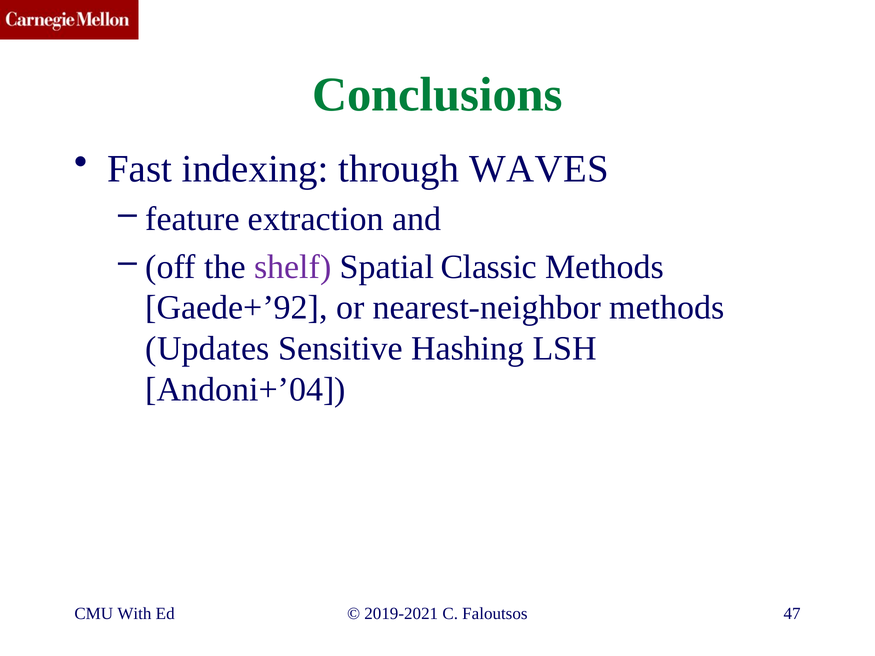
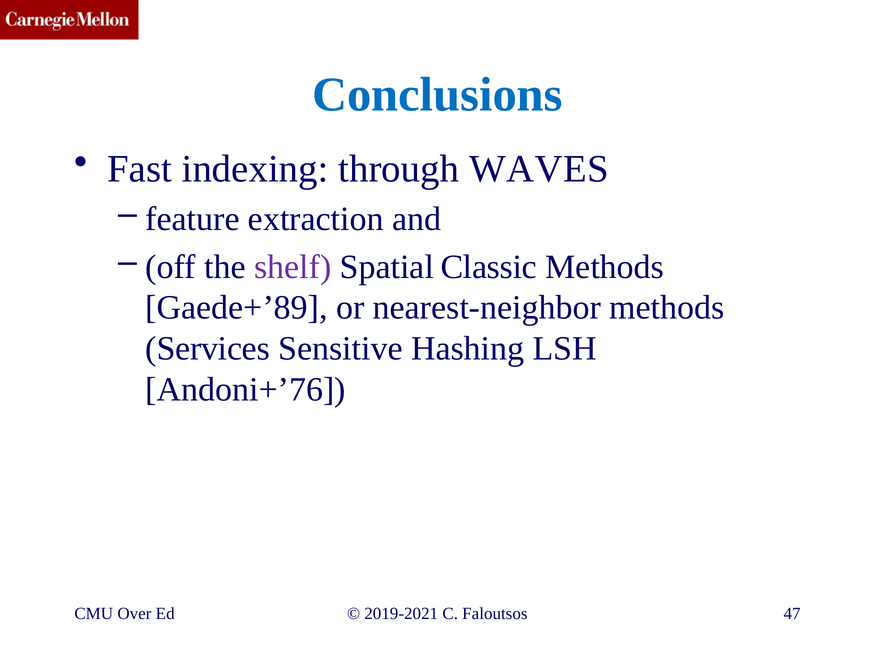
Conclusions colour: green -> blue (437, 95)
Gaede+’92: Gaede+’92 -> Gaede+’89 (237, 308)
Updates: Updates -> Services (208, 349)
Andoni+’04: Andoni+’04 -> Andoni+’76 (246, 389)
With: With -> Over (134, 614)
